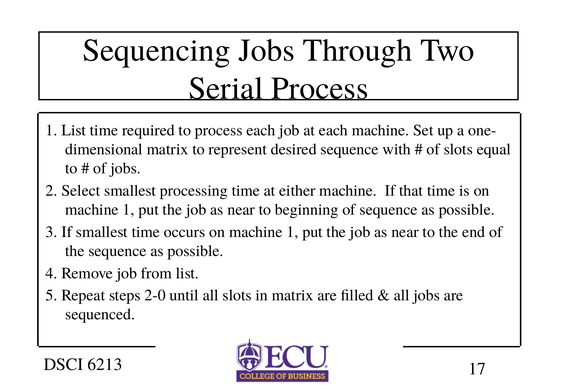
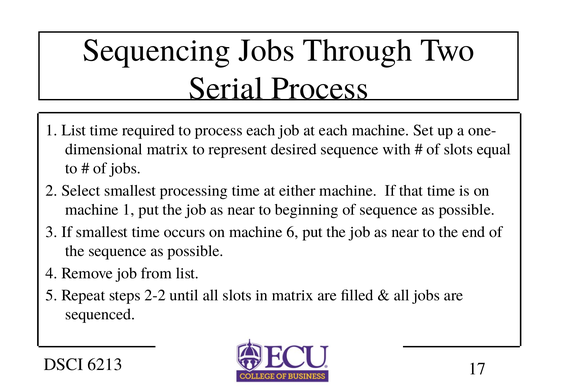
occurs on machine 1: 1 -> 6 (292, 232)
2-0: 2-0 -> 2-2 (155, 296)
